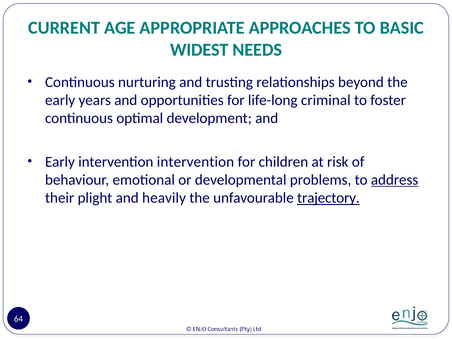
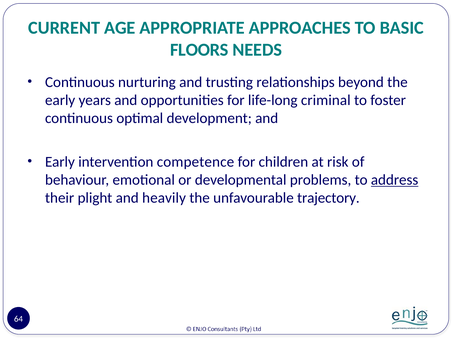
WIDEST: WIDEST -> FLOORS (199, 50)
intervention intervention: intervention -> competence (195, 162)
trajectory underline: present -> none (328, 198)
